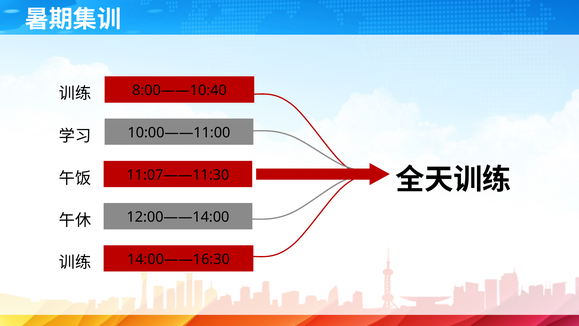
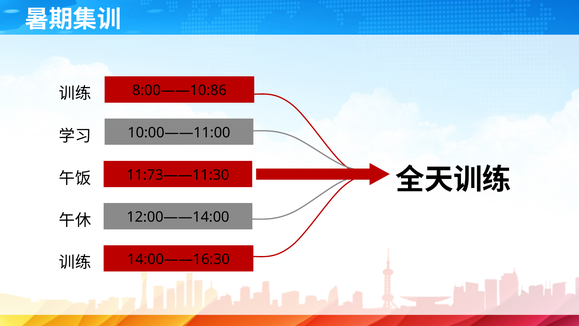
8:00——10:40: 8:00——10:40 -> 8:00——10:86 (179, 90)
11:07——11:30: 11:07——11:30 -> 11:73——11:30 (178, 175)
